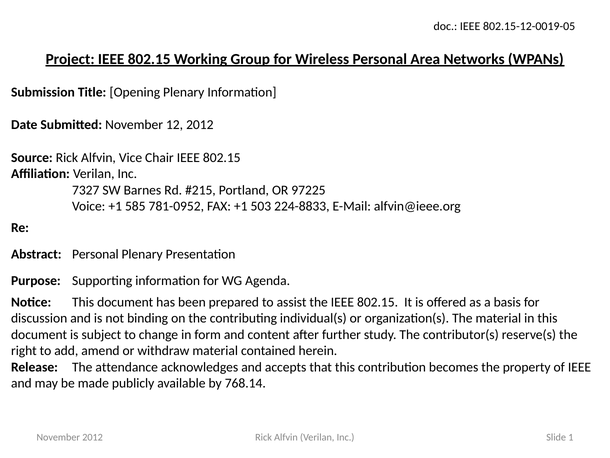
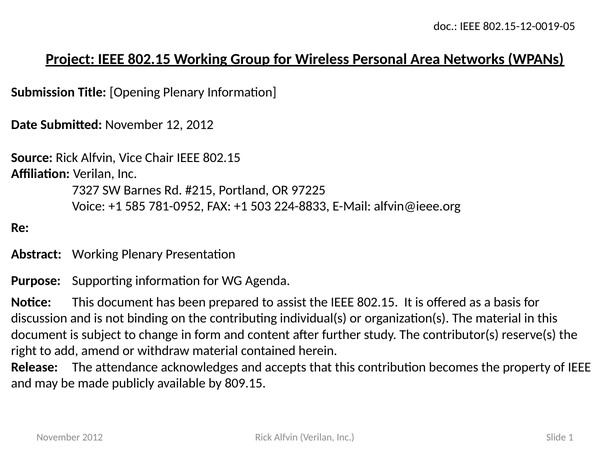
Abstract Personal: Personal -> Working (95, 254)
768.14: 768.14 -> 809.15 (245, 383)
